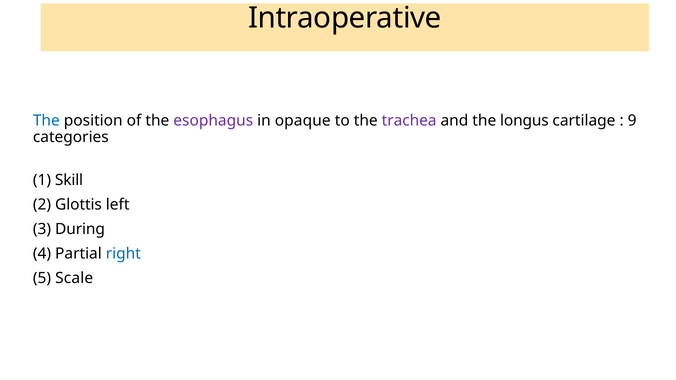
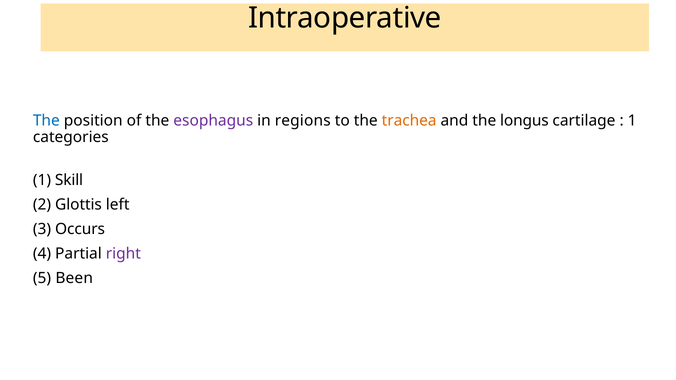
opaque: opaque -> regions (303, 121)
trachea colour: purple -> orange (409, 121)
9: 9 -> 1 (632, 121)
During: During -> Occurs (80, 229)
right colour: blue -> purple (123, 254)
Scale: Scale -> Been (74, 278)
